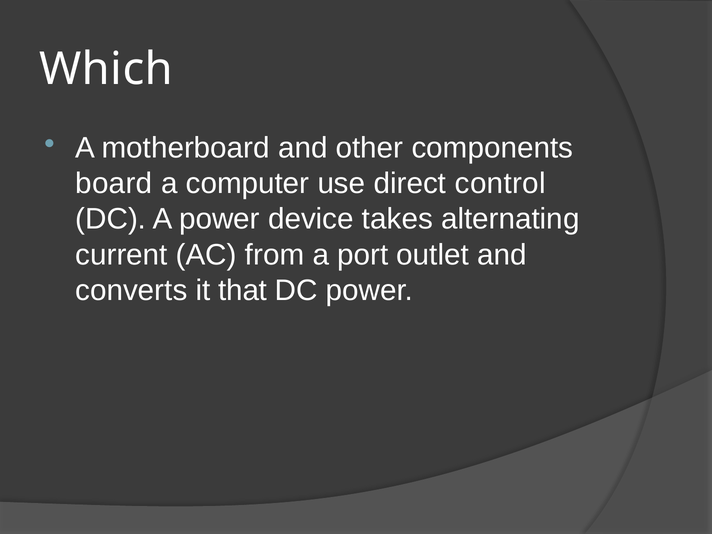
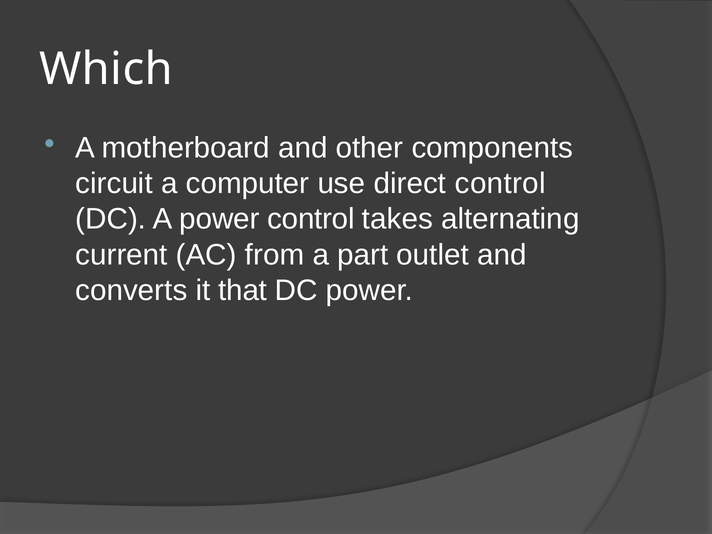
board: board -> circuit (114, 184)
power device: device -> control (311, 219)
port: port -> part (363, 255)
